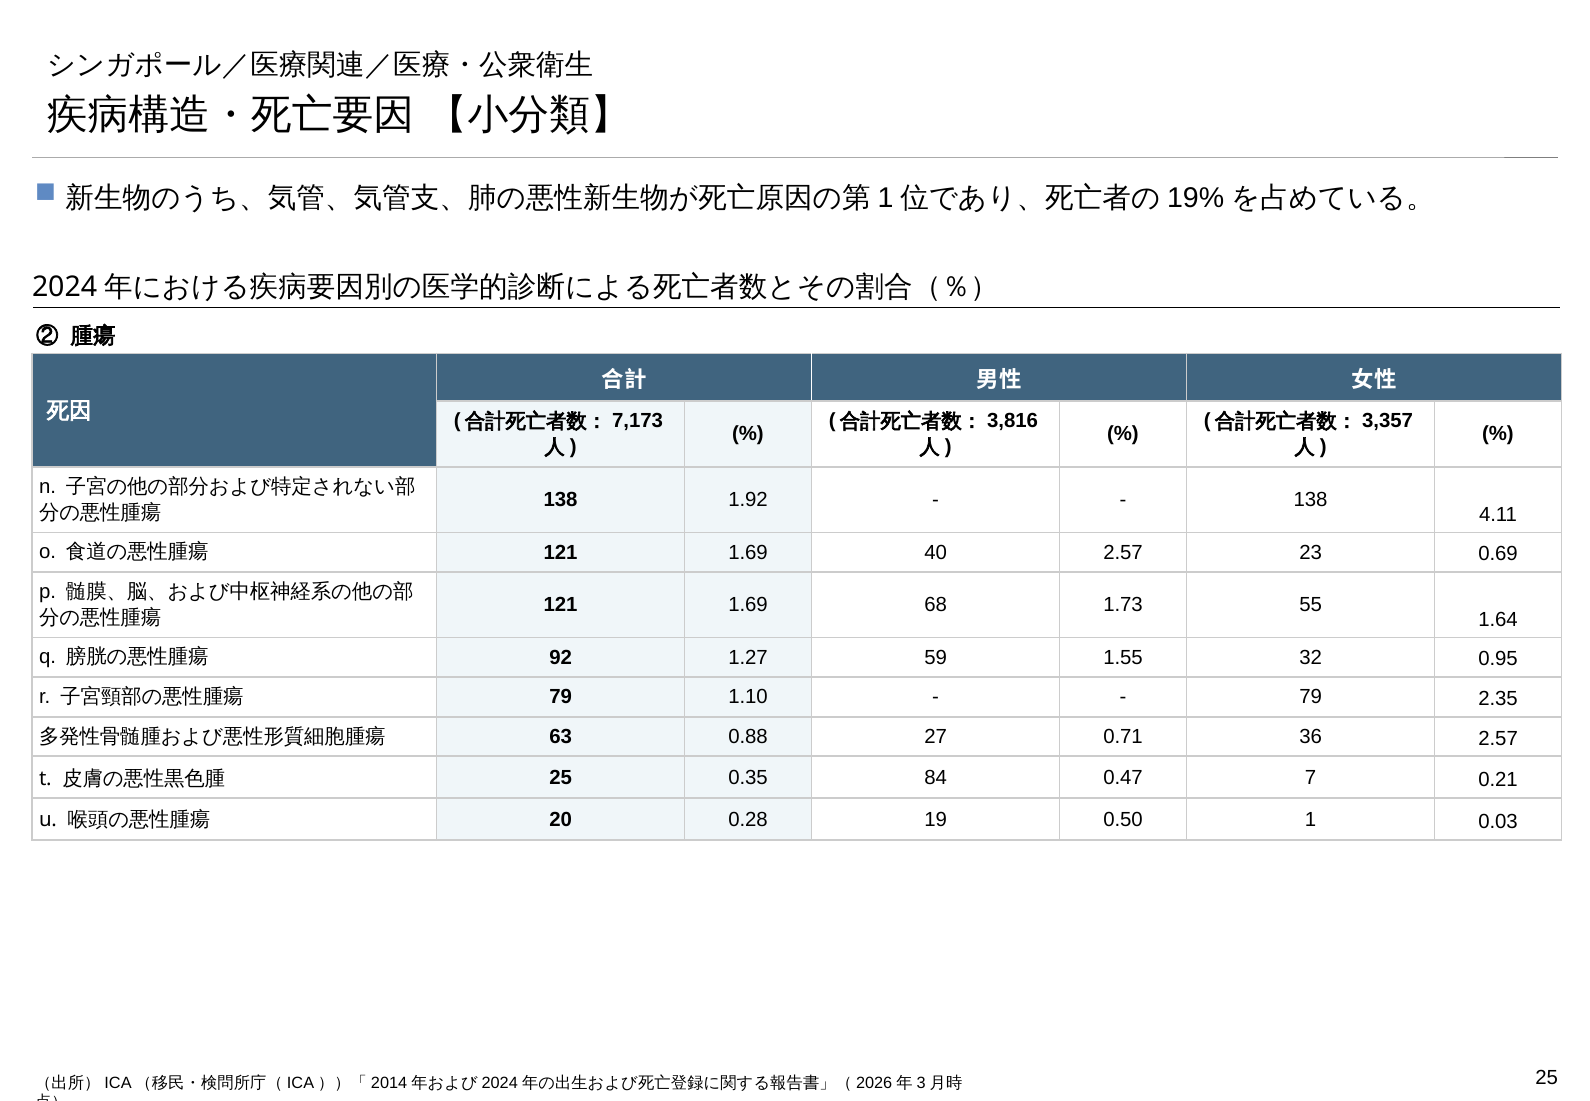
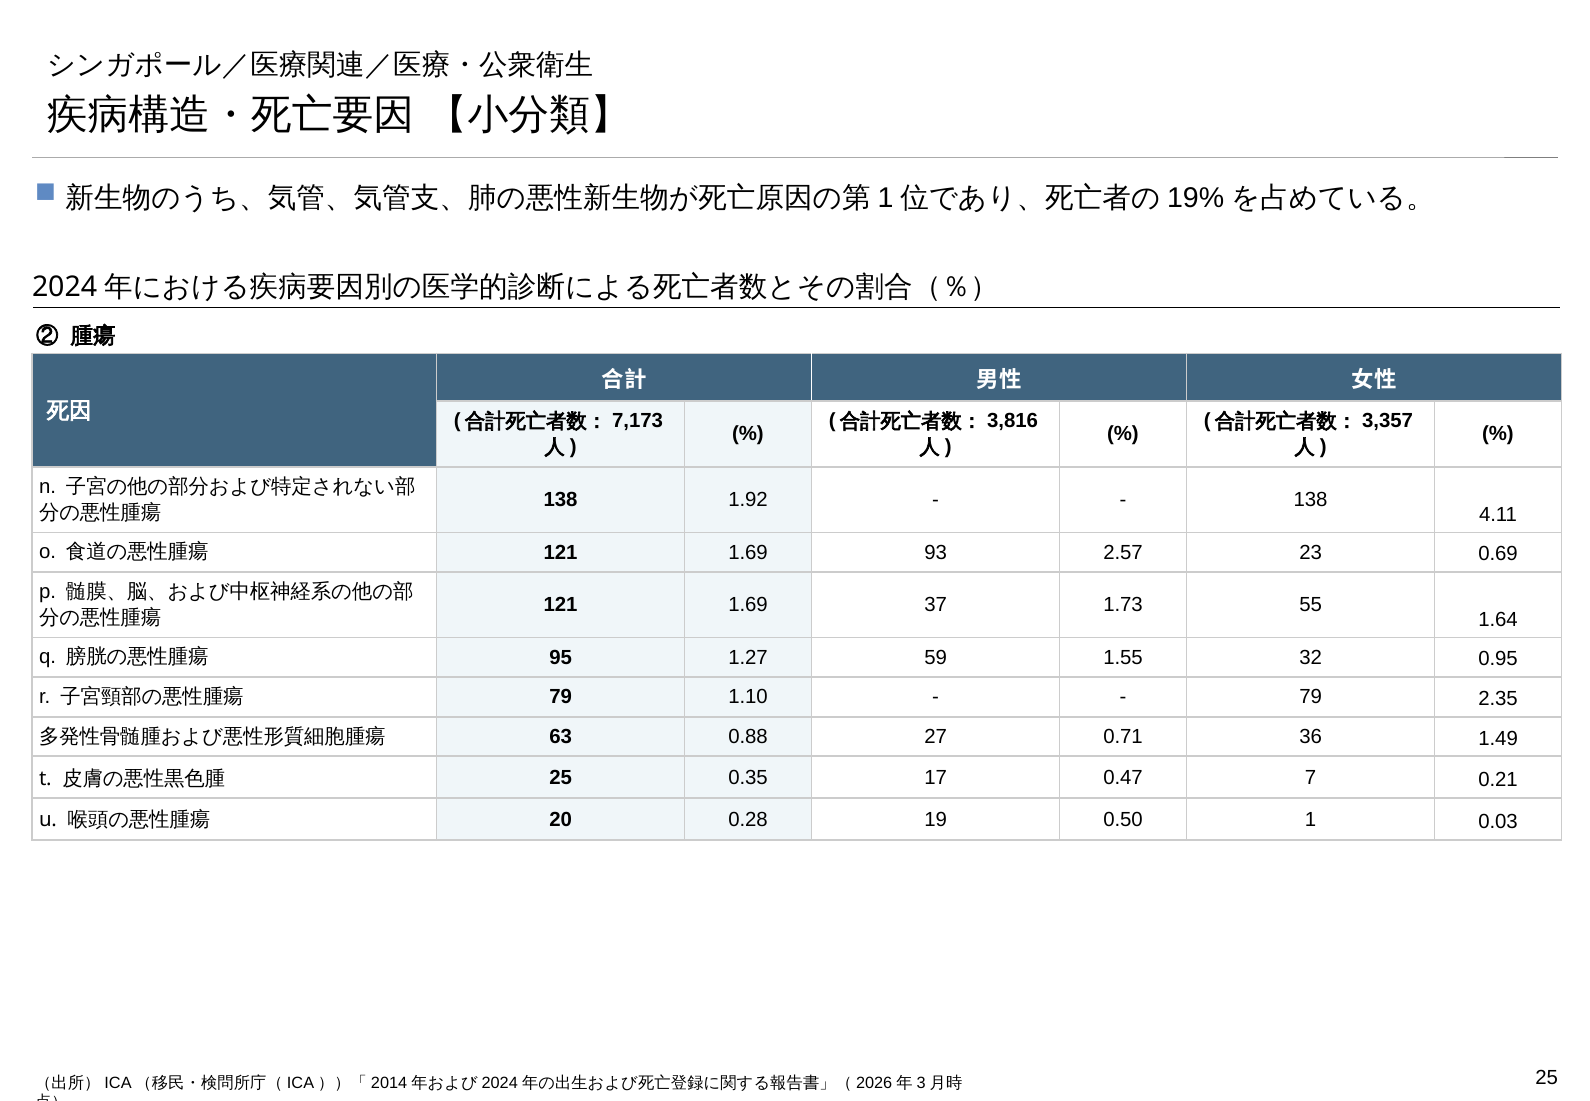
40: 40 -> 93 (936, 552)
68: 68 -> 37 (936, 605)
92: 92 -> 95 (561, 657)
36 2.57: 2.57 -> 1.49 (1498, 738)
84: 84 -> 17 (936, 777)
